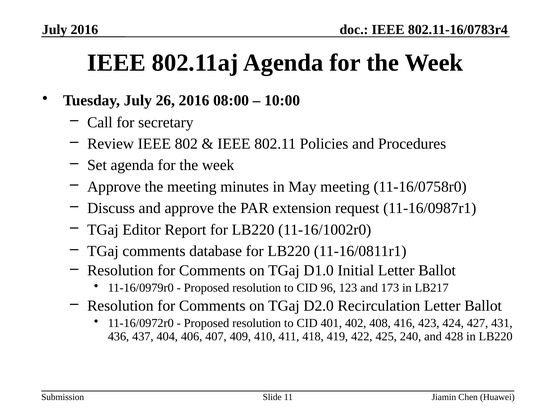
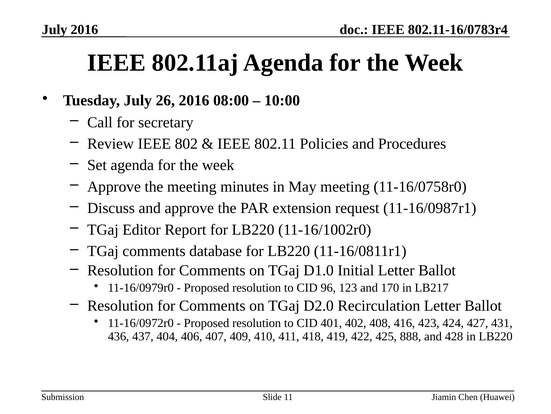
173: 173 -> 170 (390, 287)
240: 240 -> 888 (411, 336)
